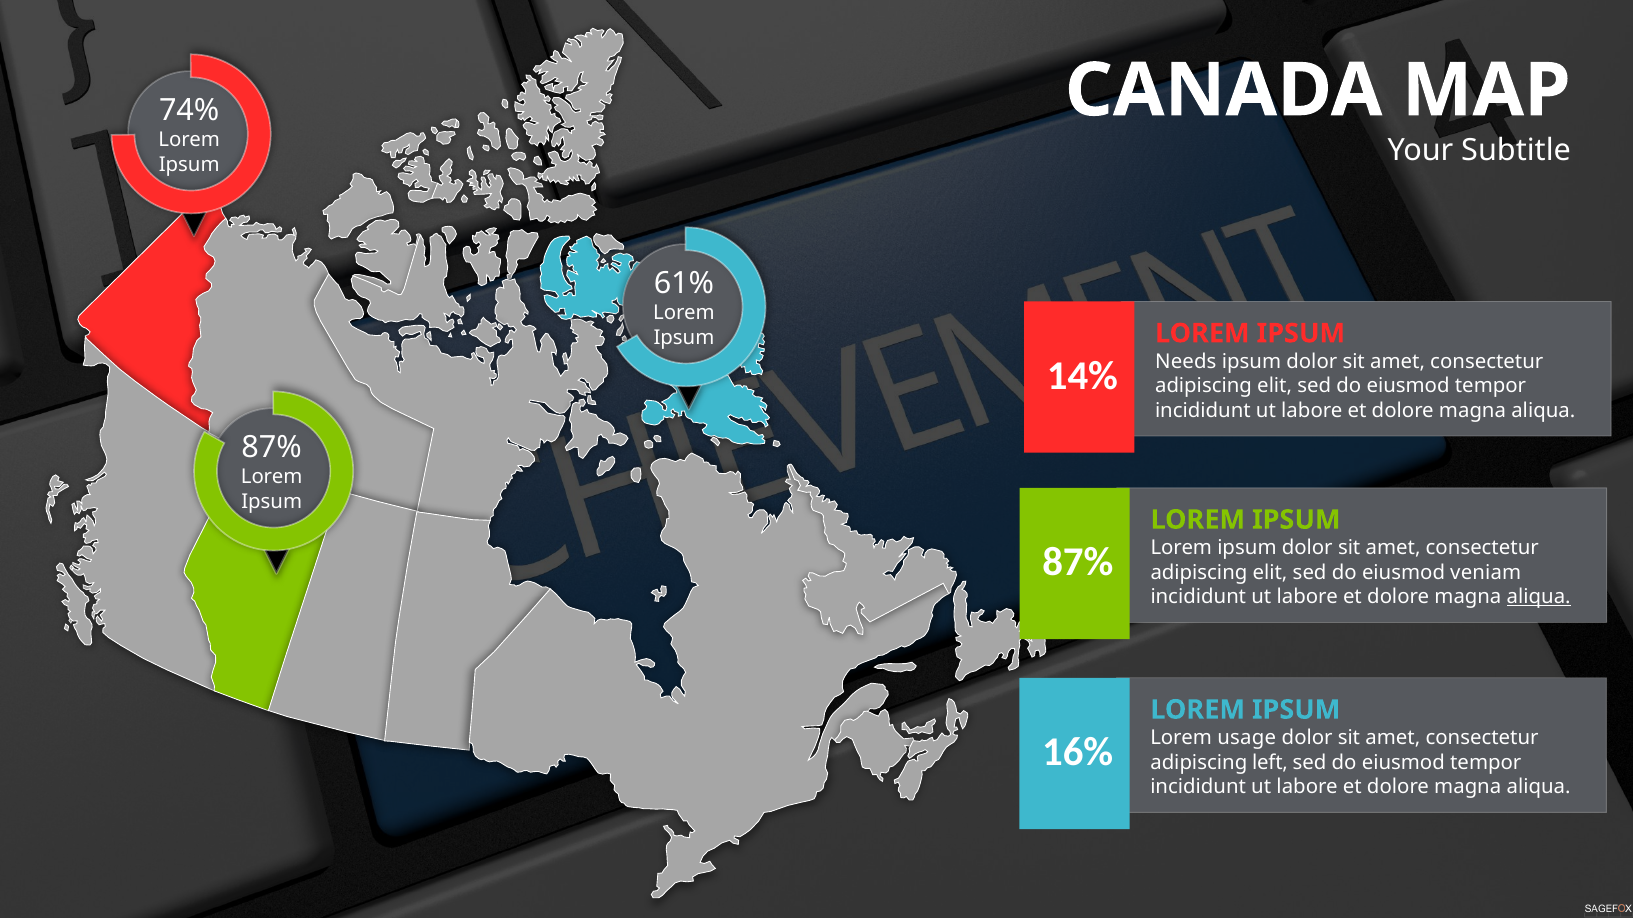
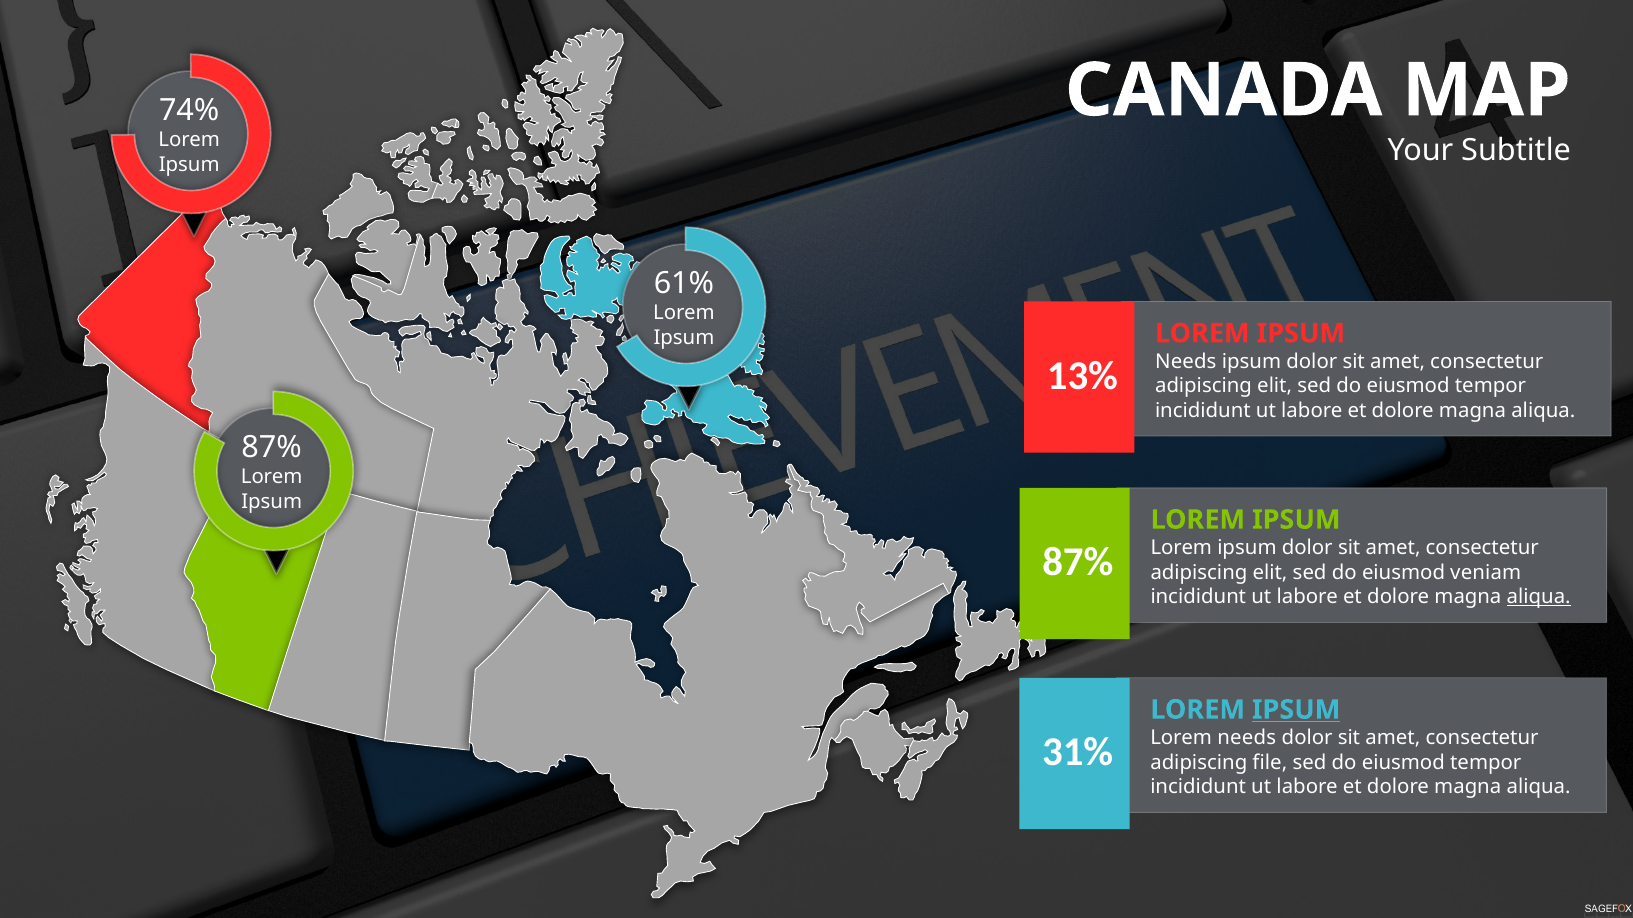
14%: 14% -> 13% (1082, 376)
IPSUM underline: none -> present (1296, 710)
Lorem usage: usage -> needs (1247, 738)
16%: 16% -> 31% (1078, 753)
left: left -> file (1270, 763)
